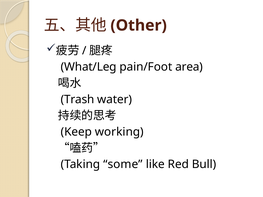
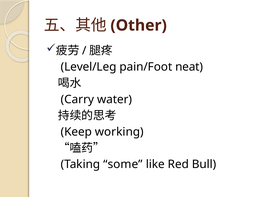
What/Leg: What/Leg -> Level/Leg (89, 67)
area: area -> neat (189, 67)
Trash: Trash -> Carry (77, 99)
